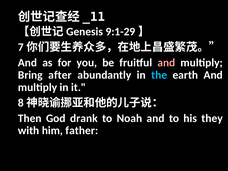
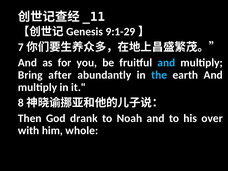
and colour: pink -> light blue (166, 63)
they: they -> over (212, 118)
father: father -> whole (82, 131)
